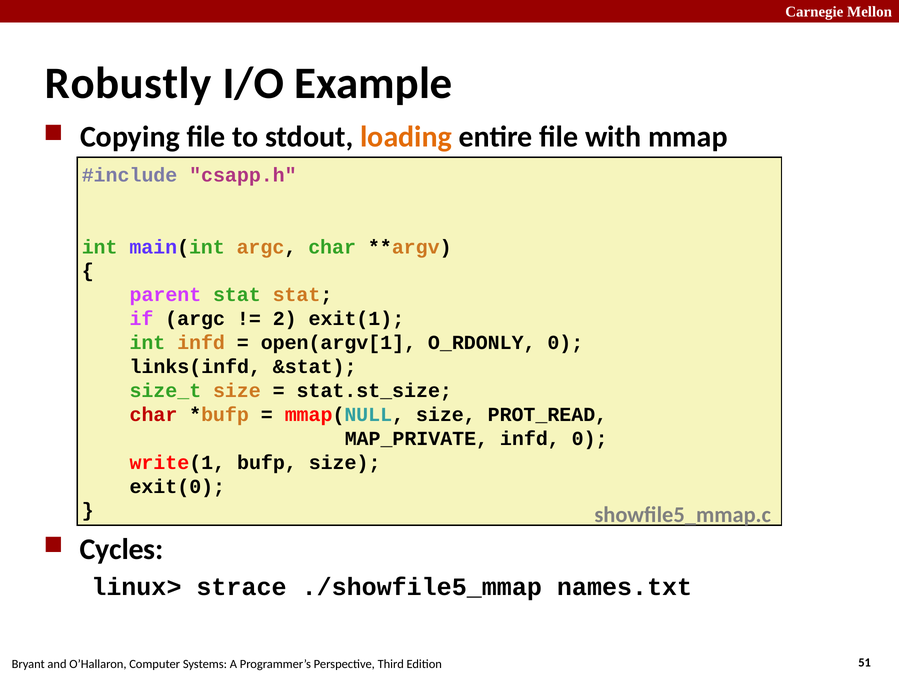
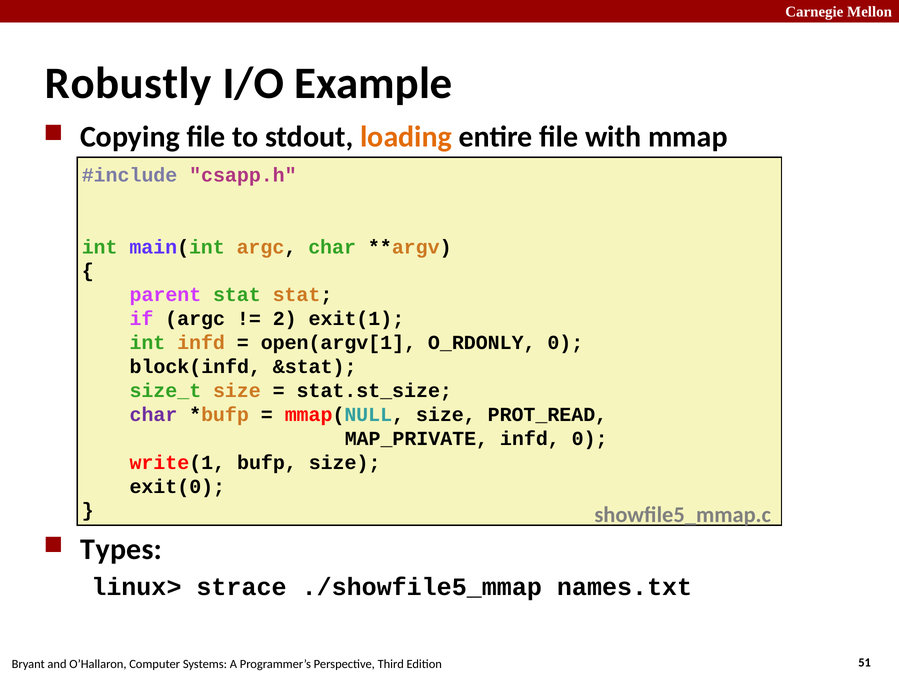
links(infd: links(infd -> block(infd (195, 367)
char colour: red -> purple (153, 415)
Cycles: Cycles -> Types (121, 549)
